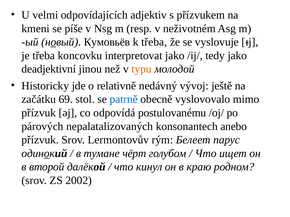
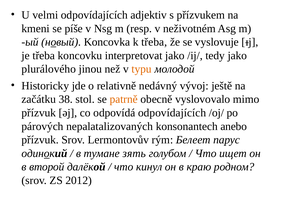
Кумовьёв: Кумовьёв -> Koncovka (107, 42)
deadjektivní: deadjektivní -> plurálového (49, 69)
69: 69 -> 38 (66, 100)
patrně colour: blue -> orange (124, 100)
odpovídá postulovanému: postulovanému -> odpovídajících (172, 113)
чёрт: чёрт -> зять (134, 154)
2002: 2002 -> 2012 (79, 181)
